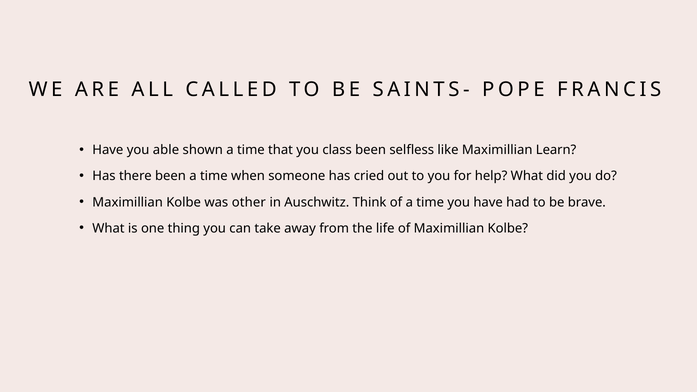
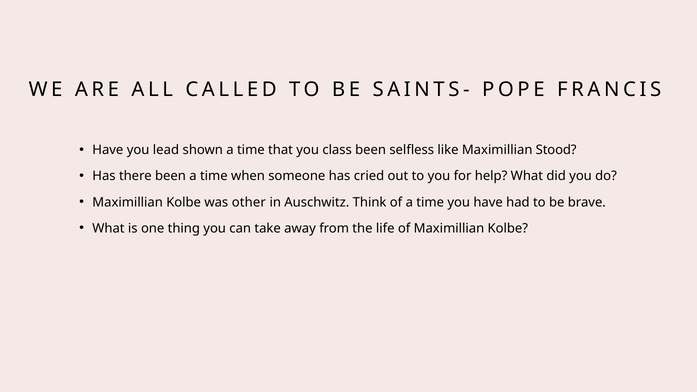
able: able -> lead (166, 150)
Learn: Learn -> Stood (556, 150)
